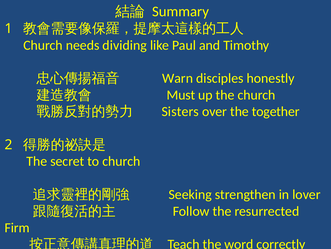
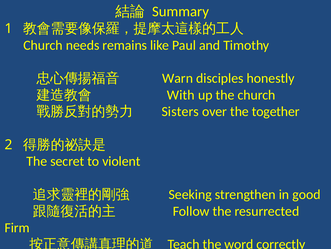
dividing: dividing -> remains (125, 45)
Must: Must -> With (181, 95)
to church: church -> violent (121, 161)
lover: lover -> good (306, 194)
